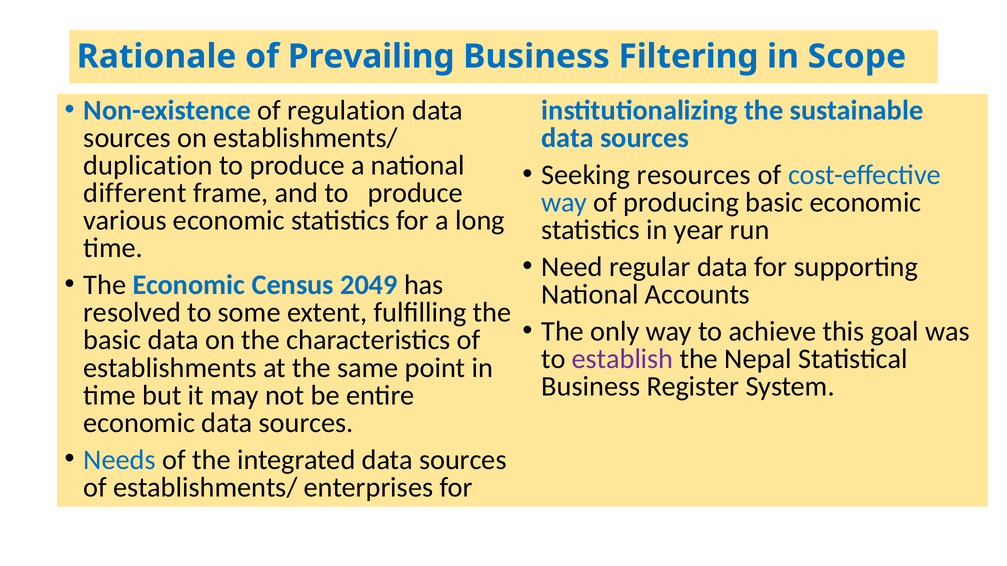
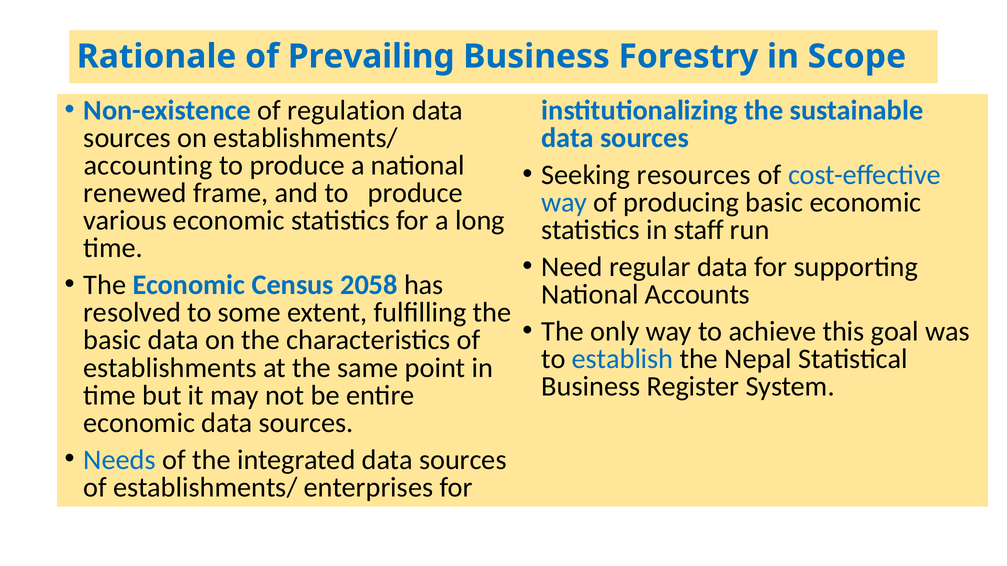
Filtering: Filtering -> Forestry (688, 56)
duplication: duplication -> accounting (148, 166)
different: different -> renewed (135, 193)
year: year -> staff (699, 230)
2049: 2049 -> 2058 (369, 285)
establish colour: purple -> blue (623, 359)
